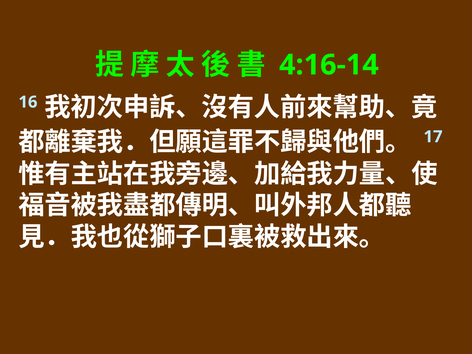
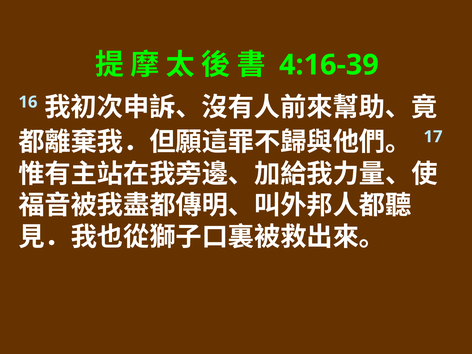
4:16-14: 4:16-14 -> 4:16-39 (329, 65)
